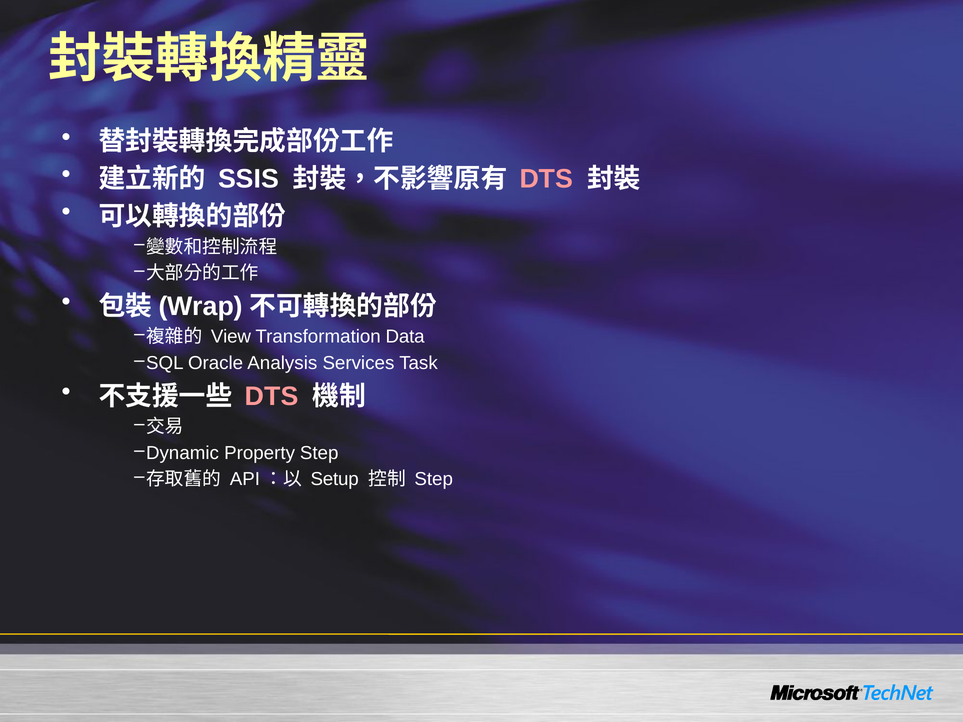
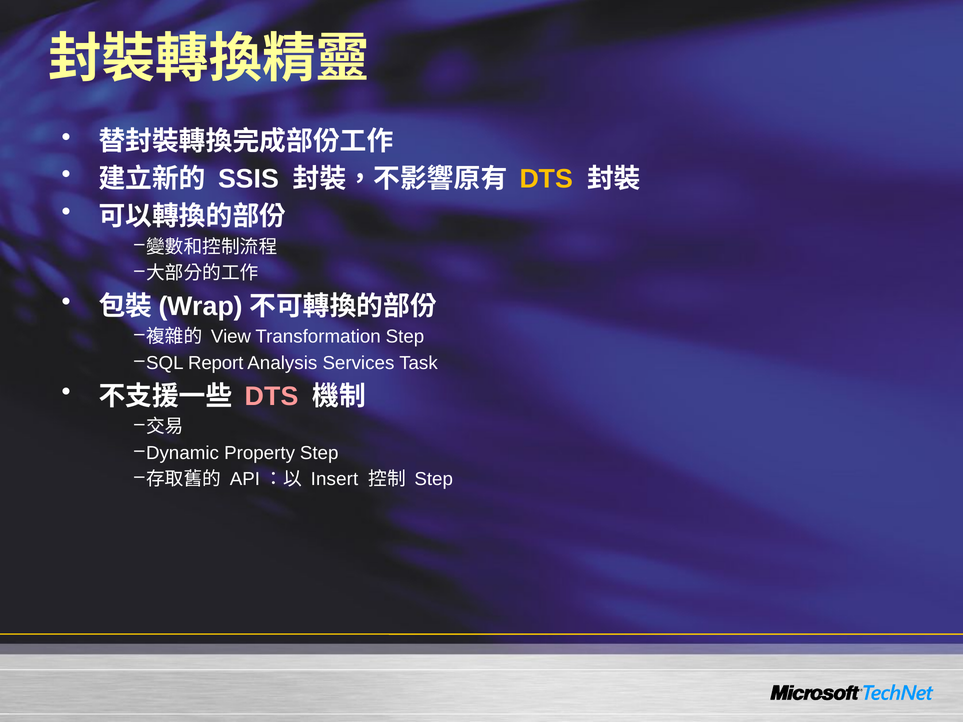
DTS colour: pink -> yellow (546, 179)
Transformation Data: Data -> Step (405, 337)
Oracle: Oracle -> Report (216, 363)
Setup: Setup -> Insert (334, 479)
